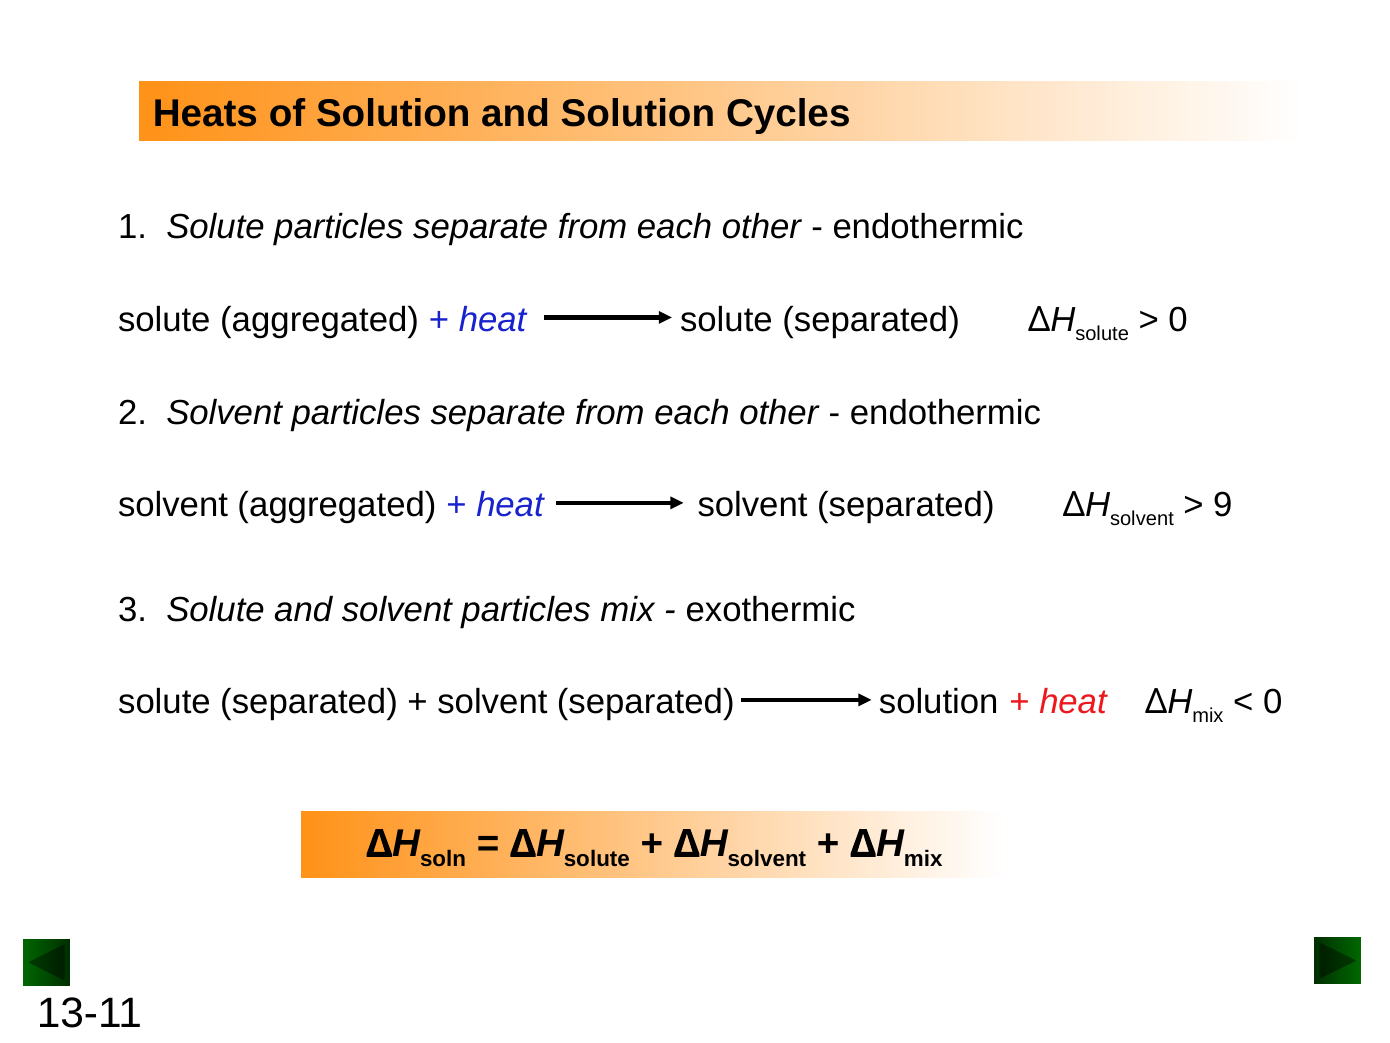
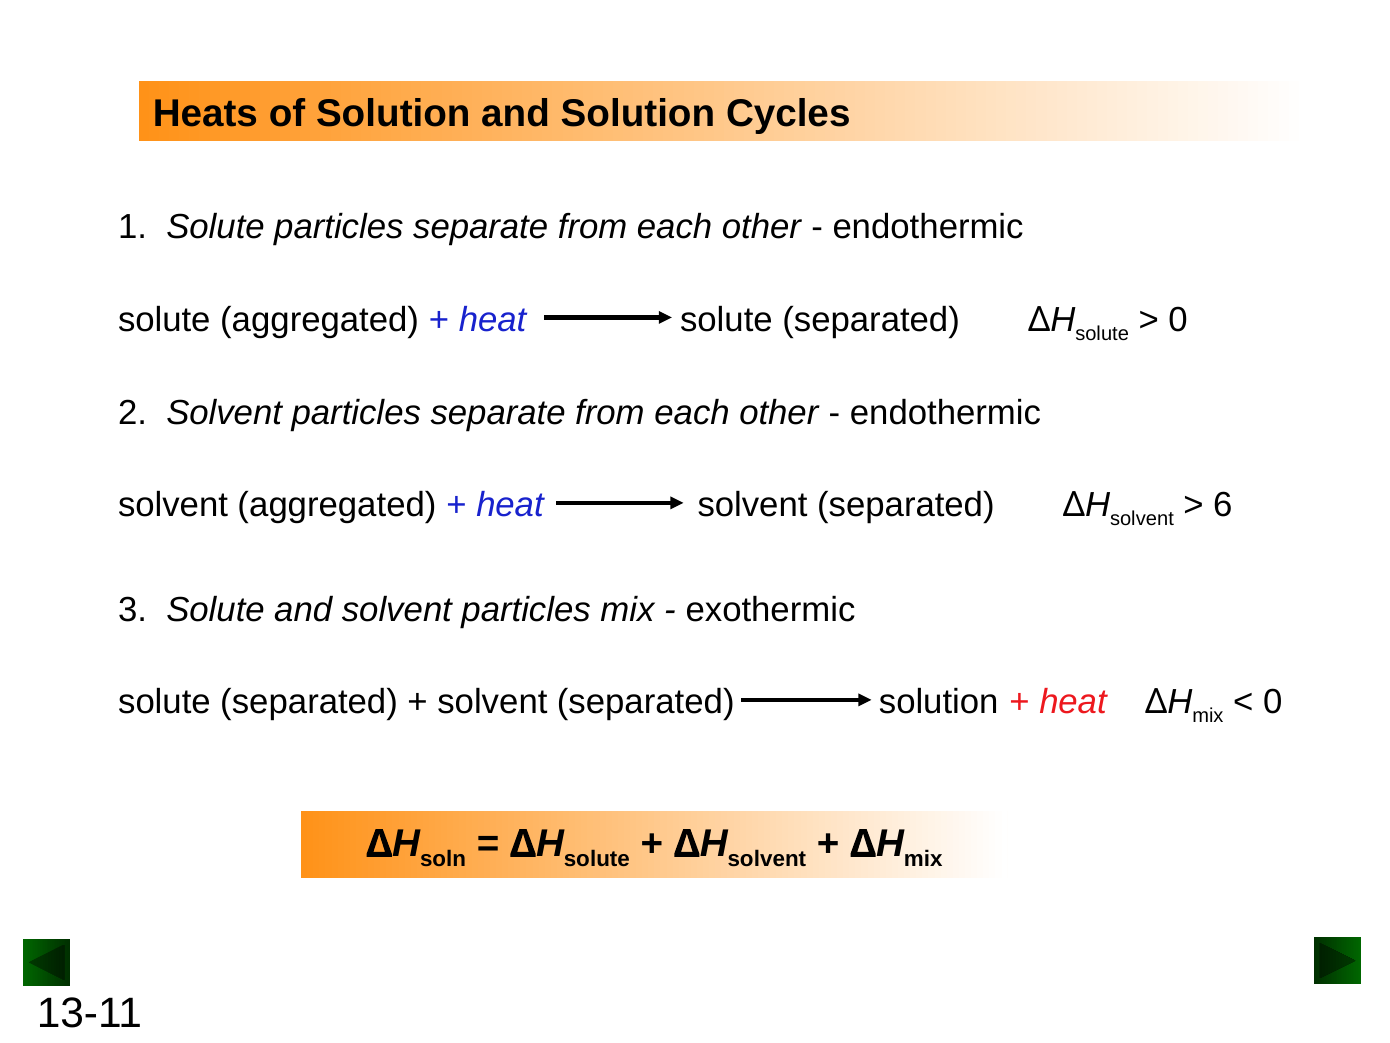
9: 9 -> 6 (1223, 505)
